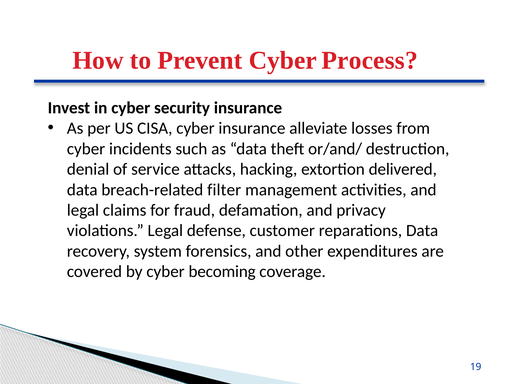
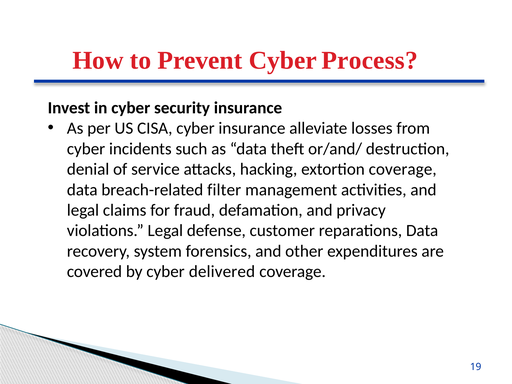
extortion delivered: delivered -> coverage (403, 169)
becoming: becoming -> delivered (222, 272)
